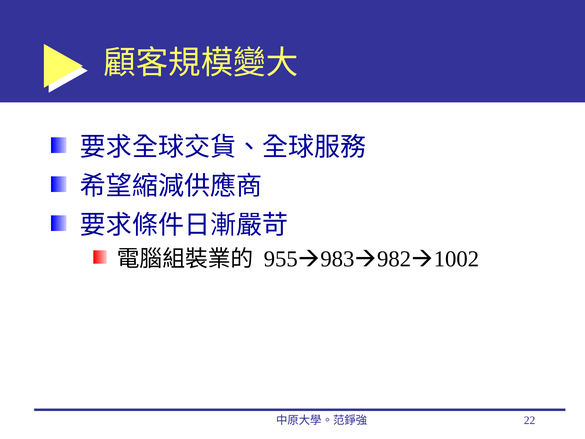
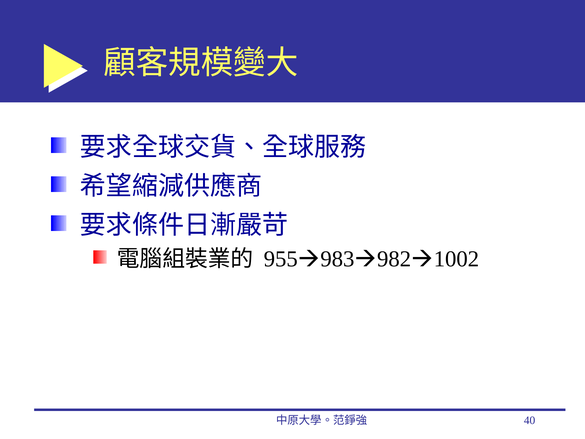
22: 22 -> 40 (530, 420)
